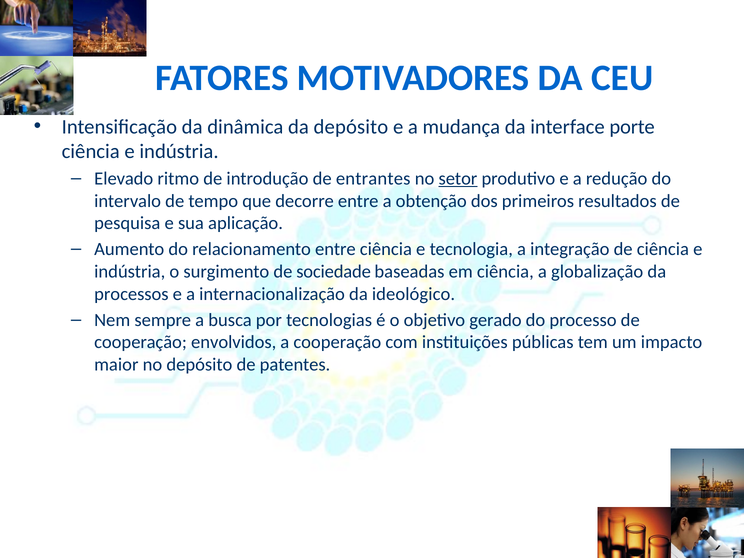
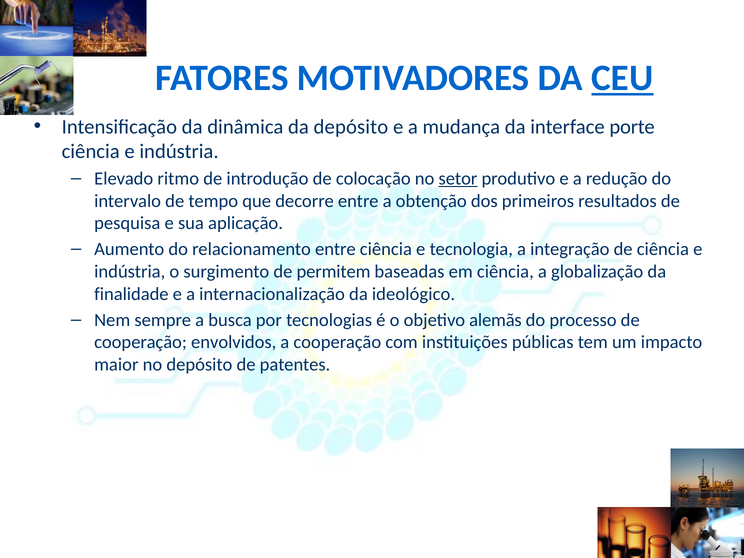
CEU underline: none -> present (622, 78)
entrantes: entrantes -> colocação (373, 179)
sociedade: sociedade -> permitem (334, 272)
processos: processos -> finalidade (131, 294)
gerado: gerado -> alemãs (495, 320)
